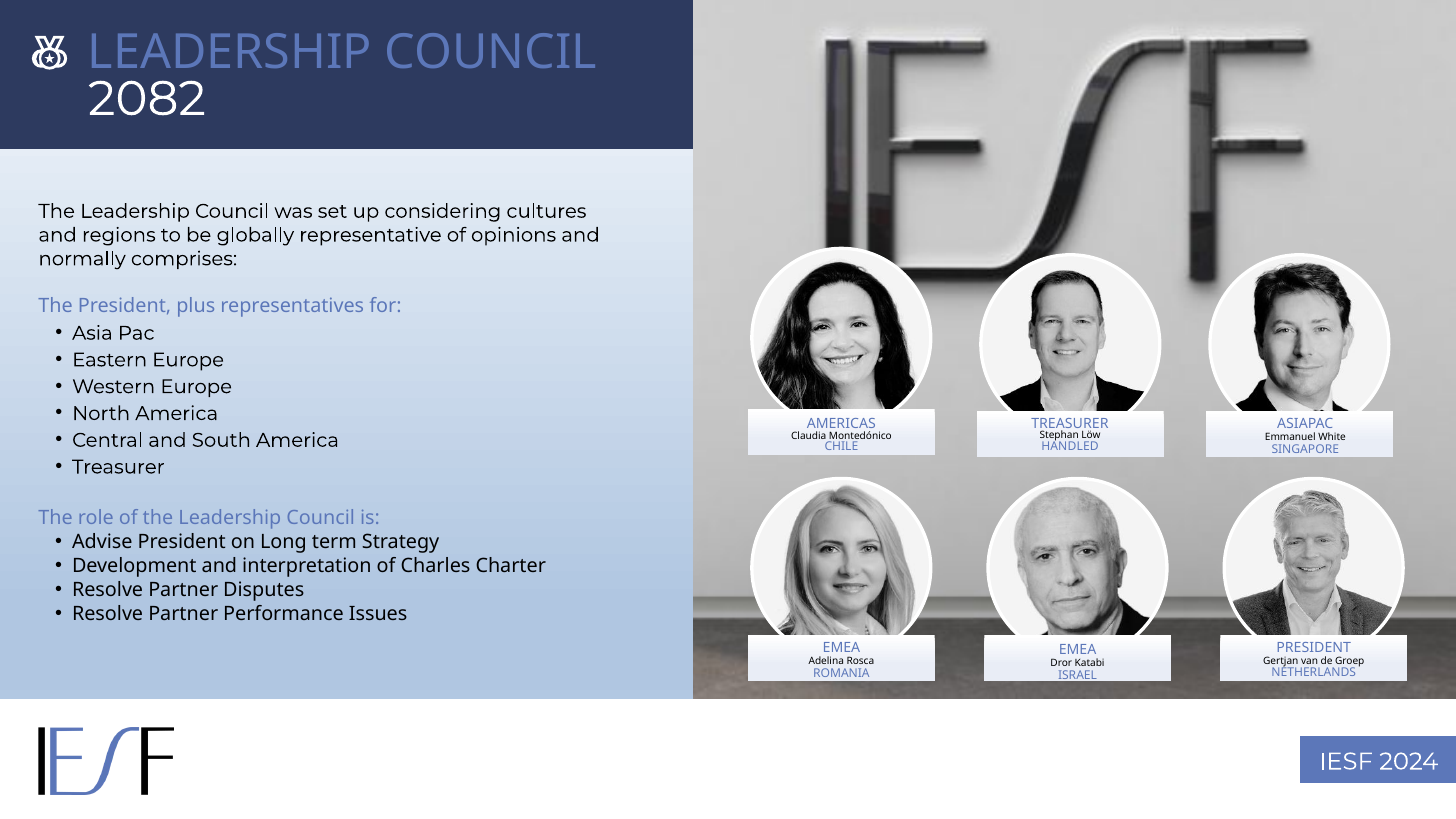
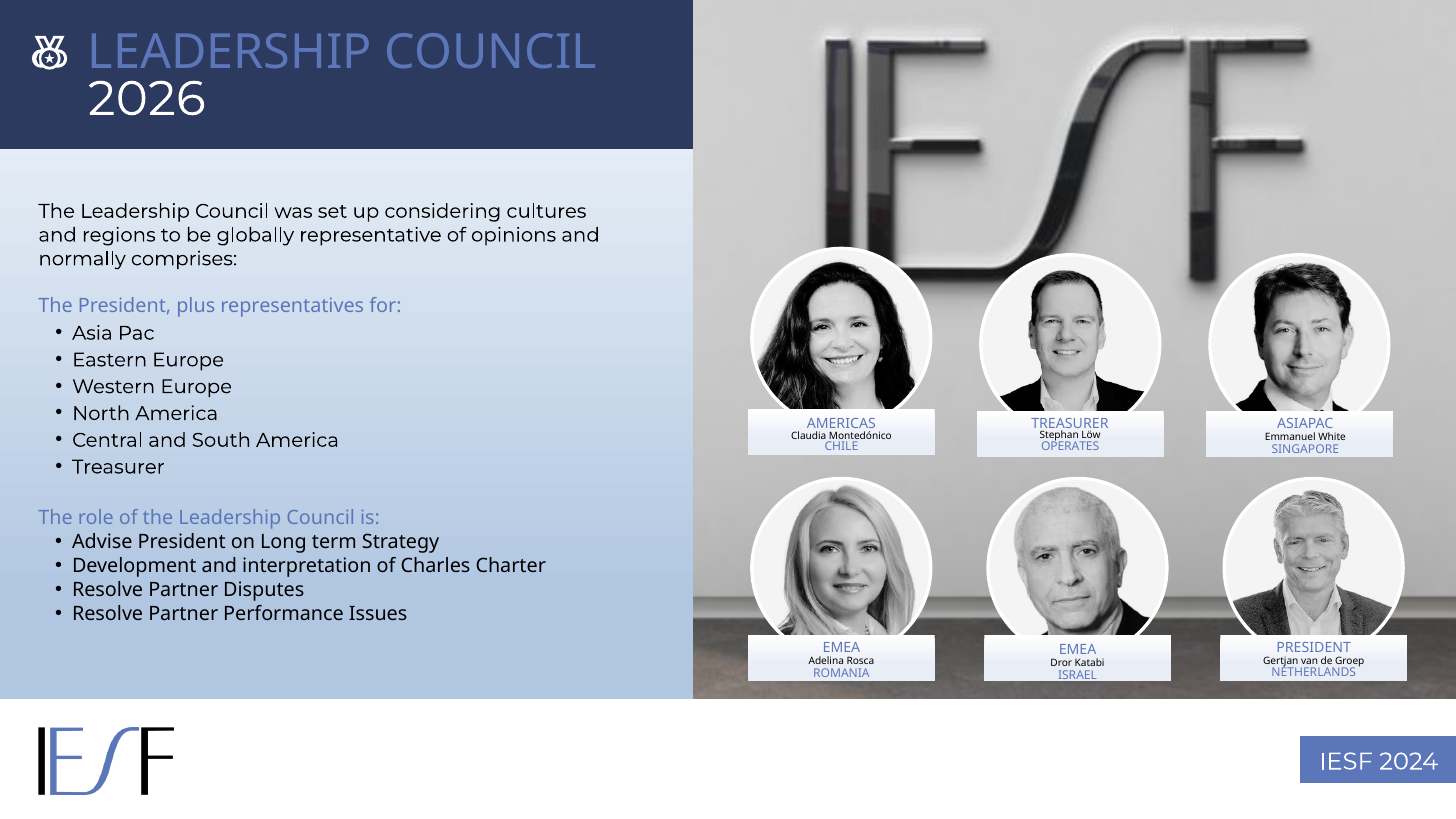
2082: 2082 -> 2026 (147, 99)
HANDLED: HANDLED -> OPERATES (1070, 447)
